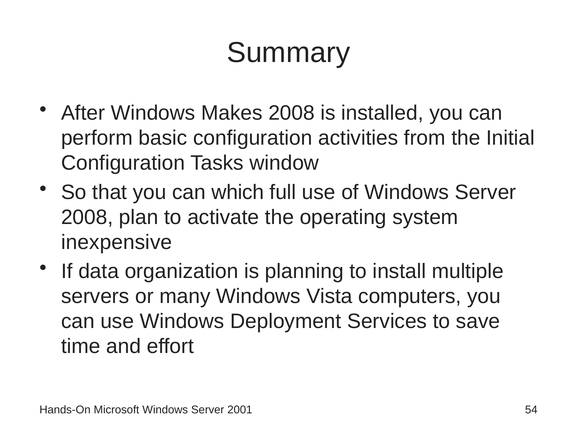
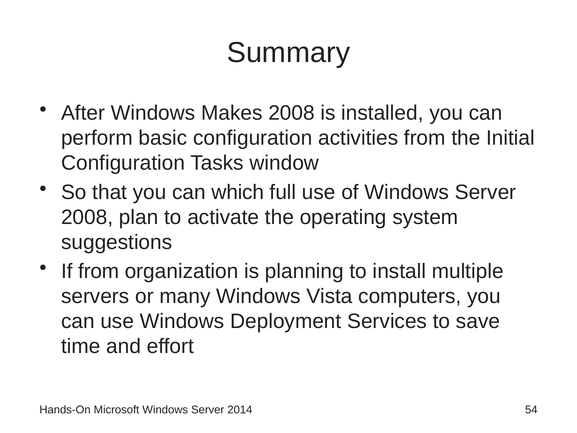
inexpensive: inexpensive -> suggestions (117, 242)
If data: data -> from (99, 271)
2001: 2001 -> 2014 (240, 409)
